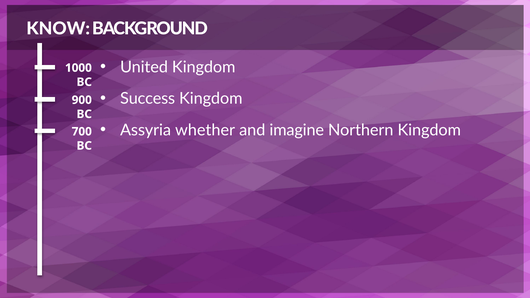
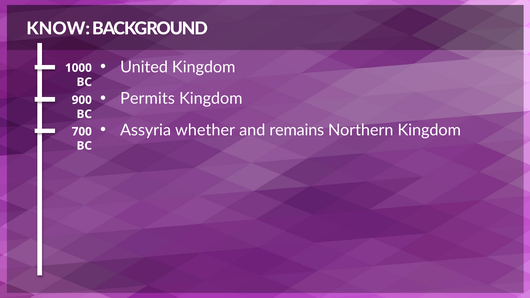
Success: Success -> Permits (147, 99)
imagine: imagine -> remains (297, 130)
